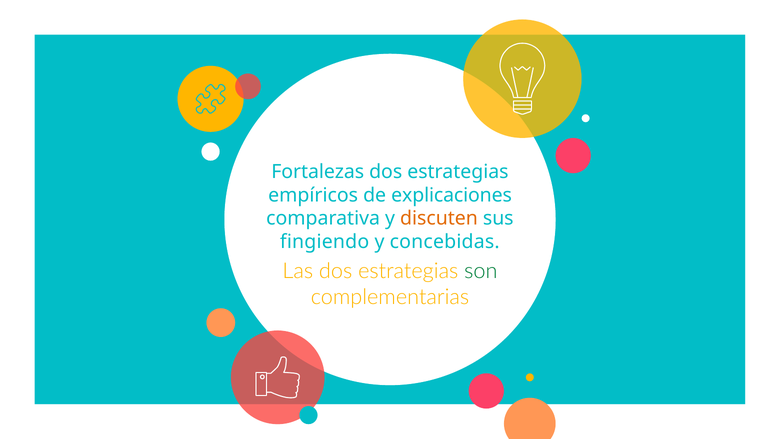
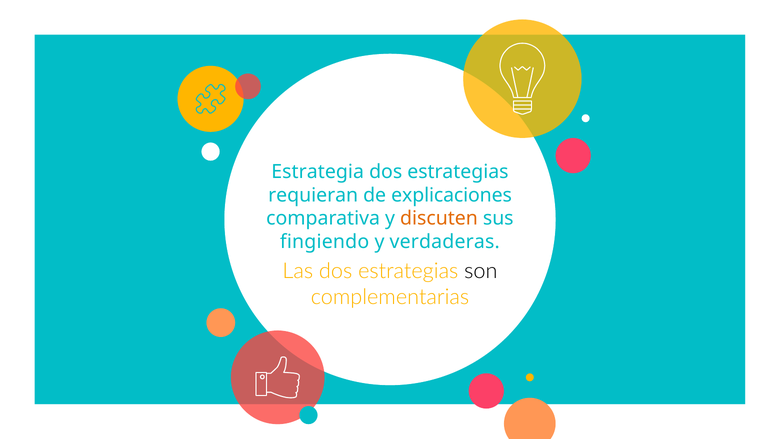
Fortalezas: Fortalezas -> Estrategia (318, 172)
empíricos: empíricos -> requieran (313, 195)
concebidas: concebidas -> verdaderas (445, 242)
son colour: green -> black (481, 271)
